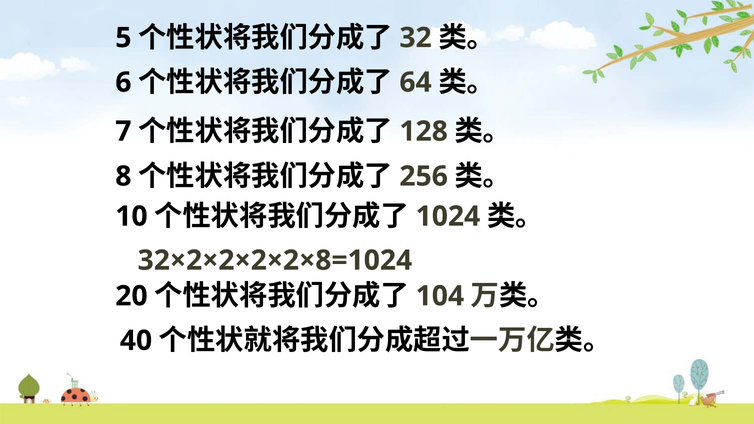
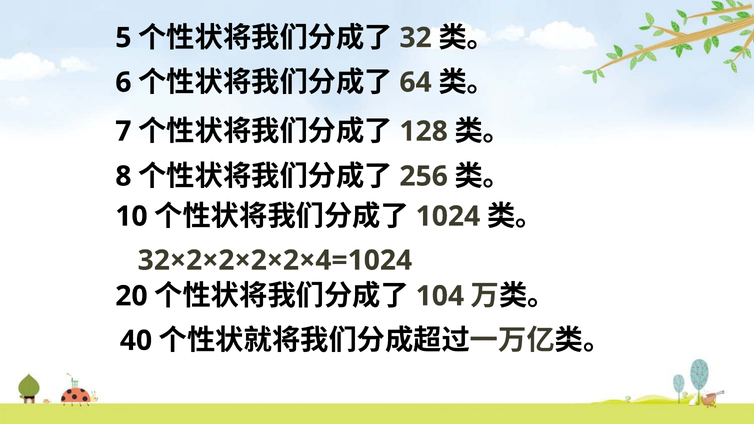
32×2×2×2×2×8=1024: 32×2×2×2×2×8=1024 -> 32×2×2×2×2×4=1024 (275, 260)
